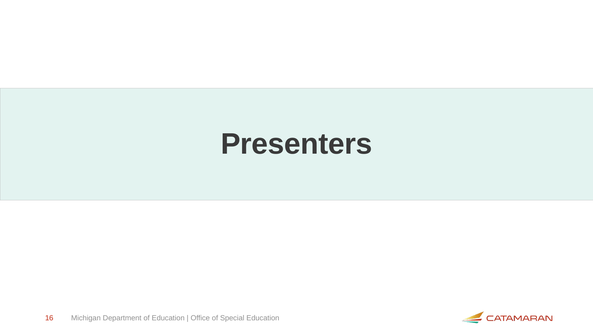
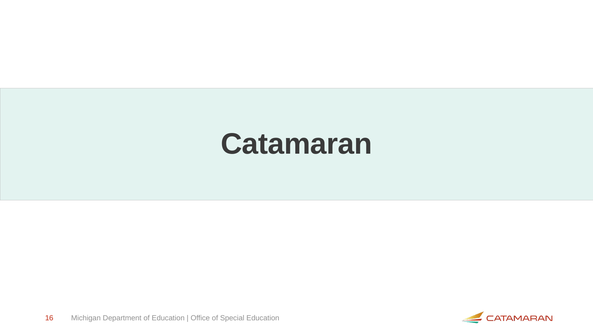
Presenters: Presenters -> Catamaran (297, 144)
